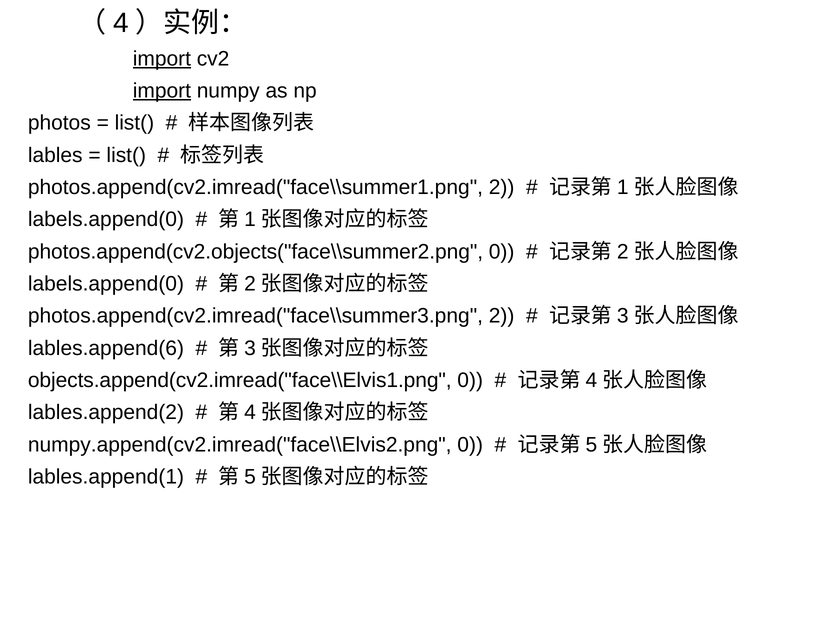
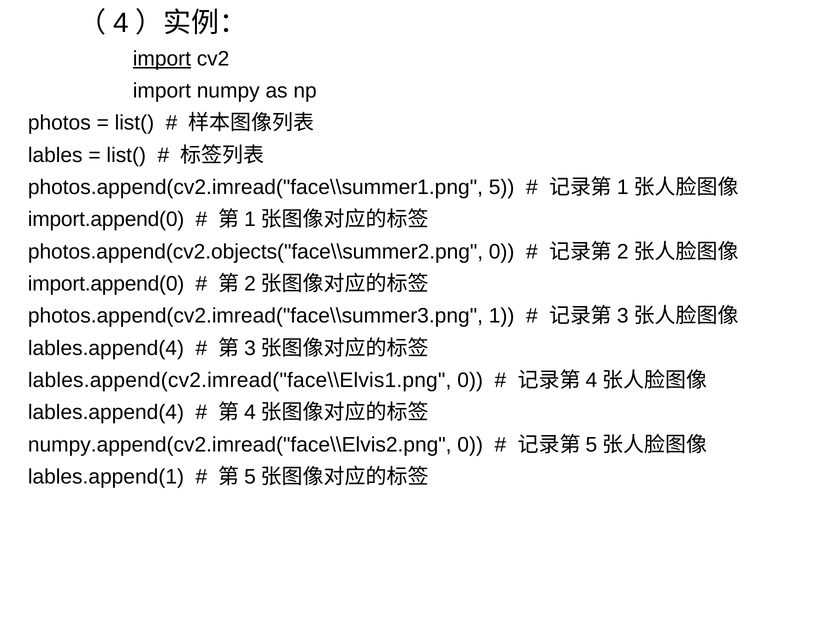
import underline: present -> none (162, 91)
photos.append(cv2.imread("face\\summer1.png 2: 2 -> 5 (502, 187)
labels.append(0: labels.append(0 -> import.append(0 (106, 220)
labels.append(0: labels.append(0 -> import.append(0 (106, 284)
photos.append(cv2.imread("face\\summer3.png 2: 2 -> 1 (502, 316)
lables.append(6: lables.append(6 -> lables.append(4 (106, 348)
objects.append(cv2.imread("face\\Elvis1.png: objects.append(cv2.imread("face\\Elvis1.png -> lables.append(cv2.imread("face\\Elvis1.png (240, 380)
lables.append(2: lables.append(2 -> lables.append(4 (106, 413)
